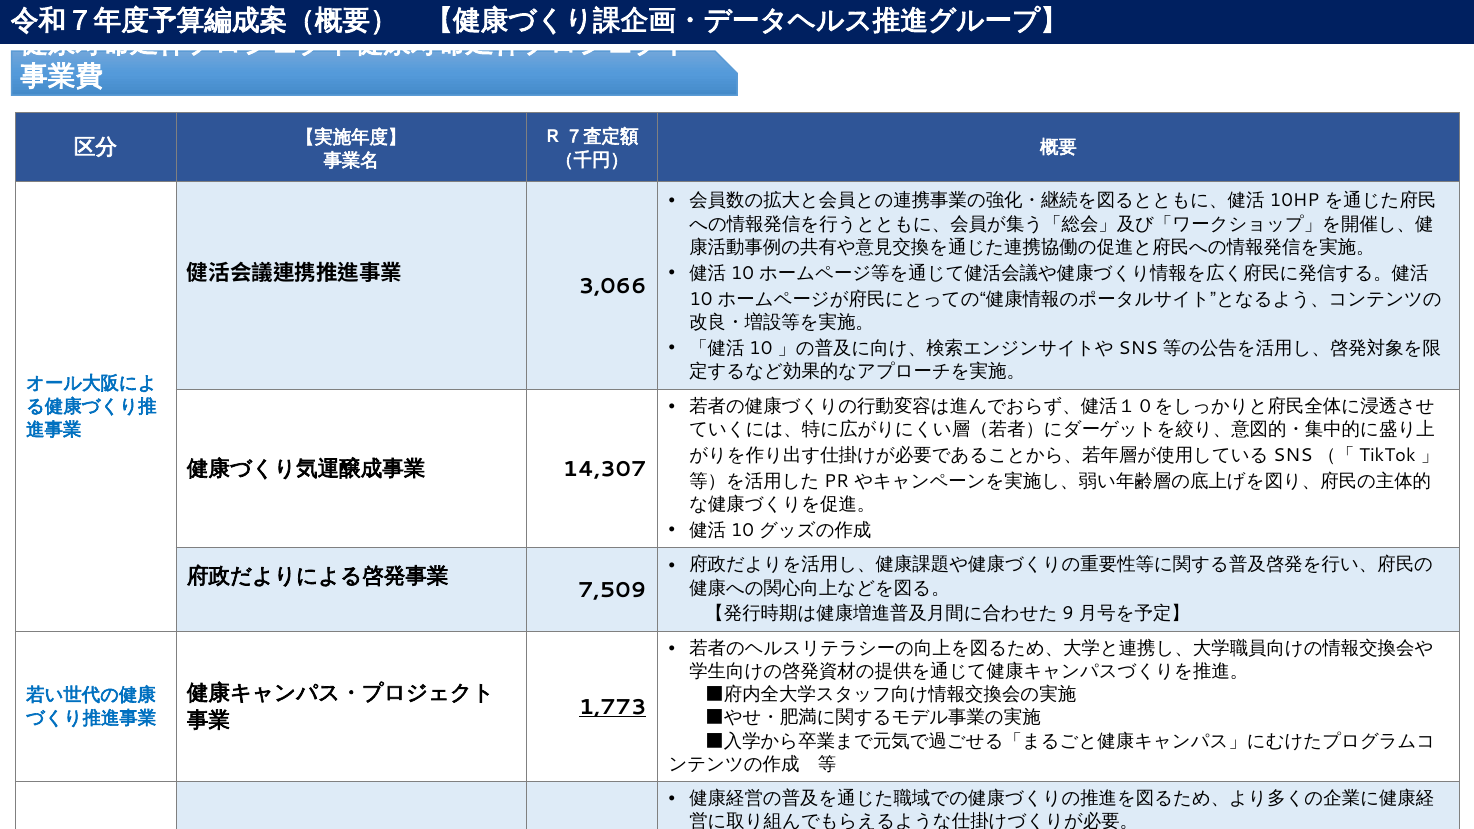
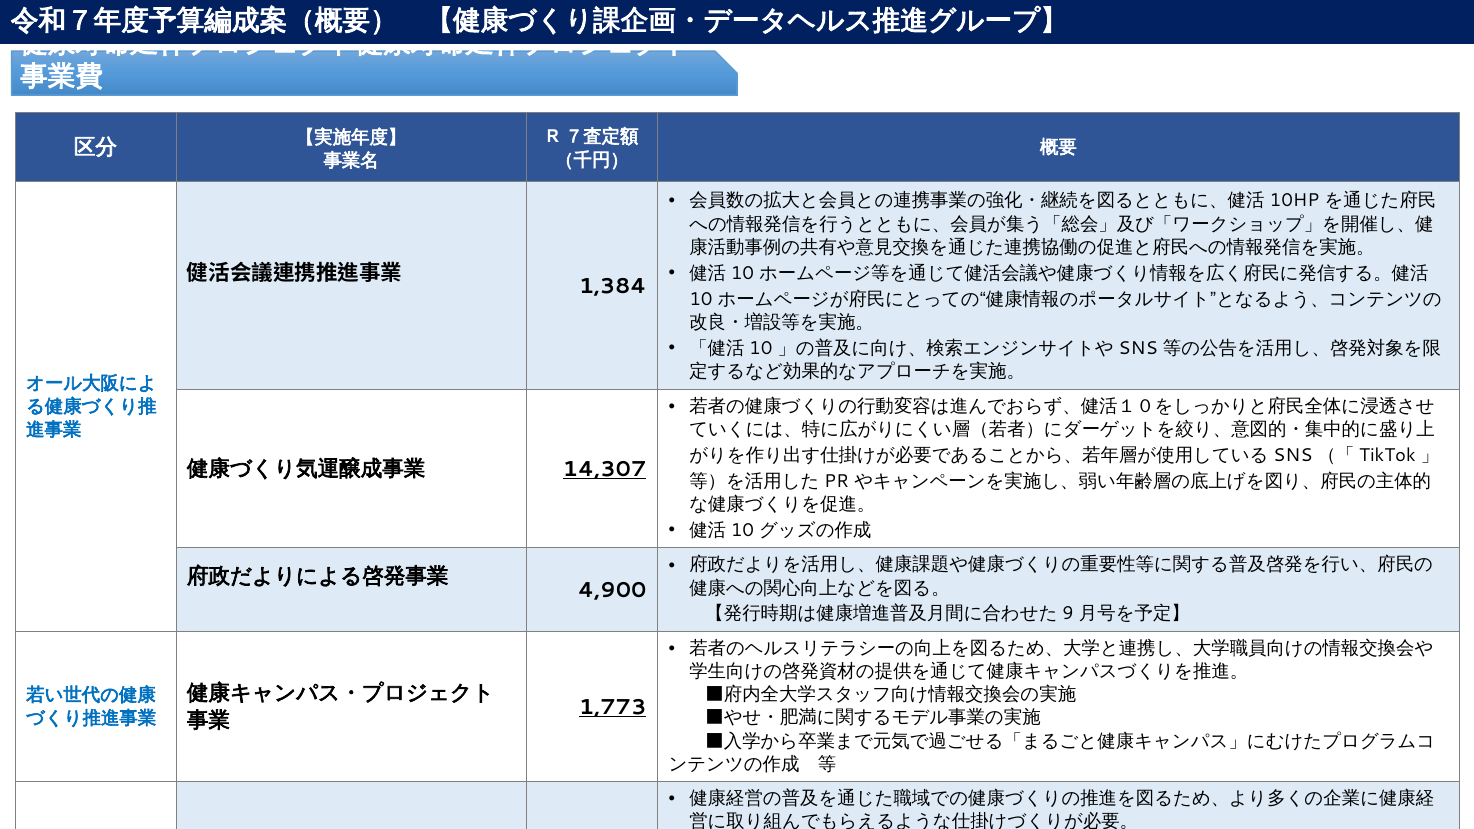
3,066: 3,066 -> 1,384 (613, 286)
14,307 underline: none -> present (605, 470)
7,509: 7,509 -> 4,900 (612, 591)
